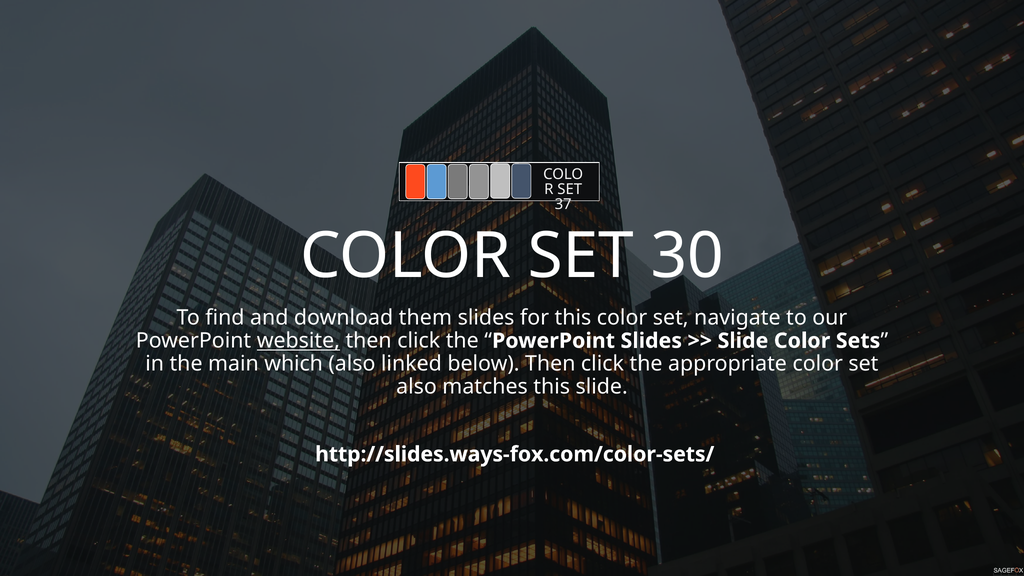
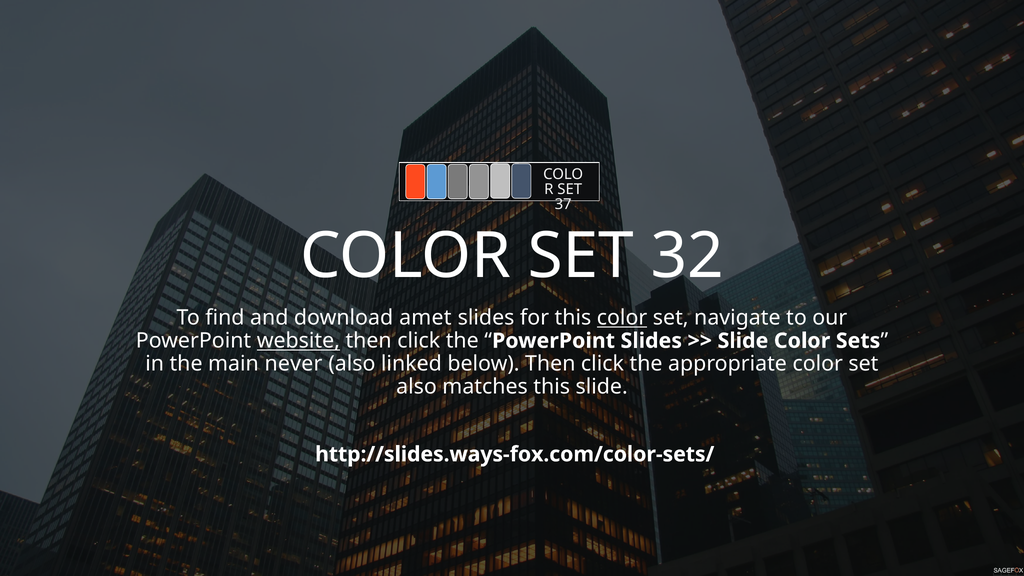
30: 30 -> 32 (687, 256)
them: them -> amet (425, 318)
color underline: none -> present (622, 318)
which: which -> never (293, 364)
